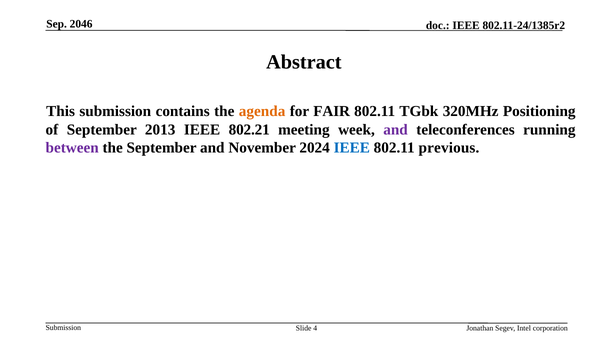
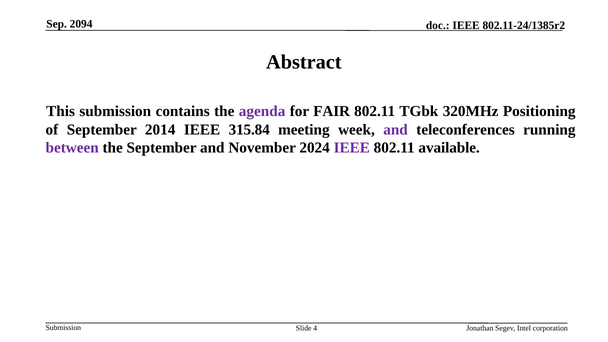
2046: 2046 -> 2094 (81, 24)
agenda colour: orange -> purple (262, 111)
2013: 2013 -> 2014 (160, 130)
802.21: 802.21 -> 315.84 (249, 130)
IEEE colour: blue -> purple (352, 148)
previous: previous -> available (449, 148)
